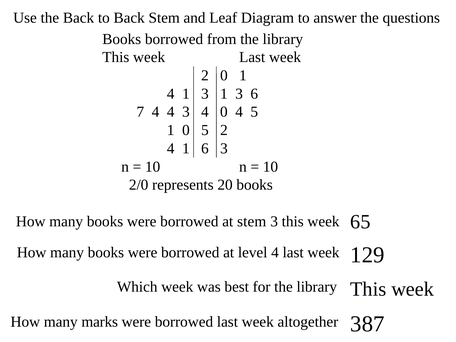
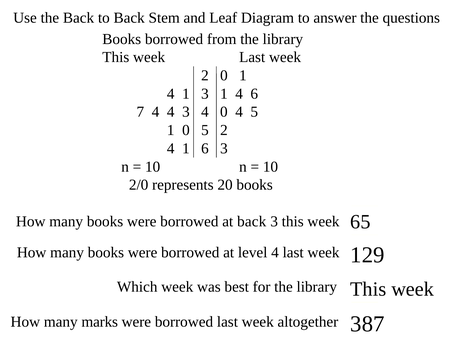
3 1 3: 3 -> 4 (239, 94)
at stem: stem -> back (252, 221)
